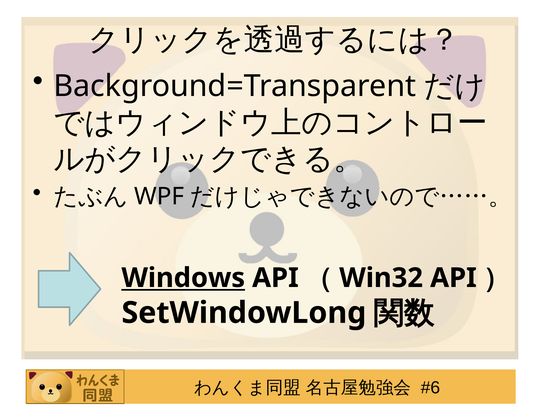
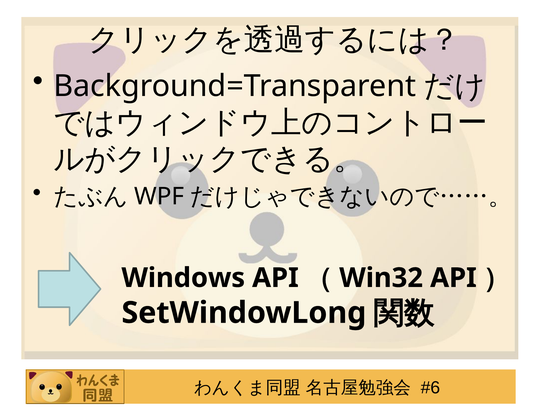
Windows underline: present -> none (183, 278)
